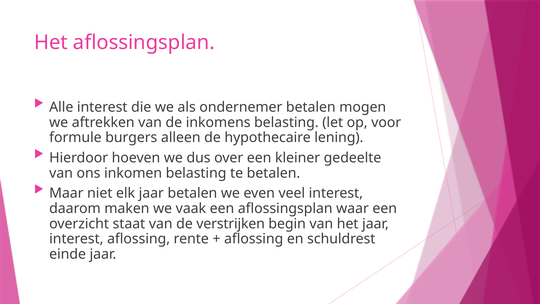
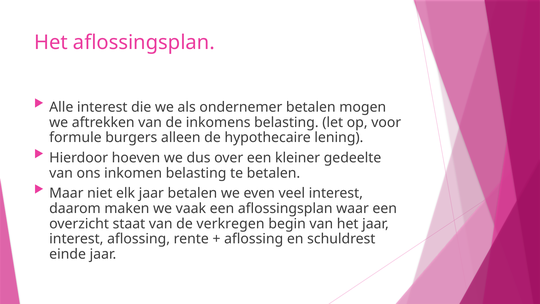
verstrijken: verstrijken -> verkregen (231, 224)
